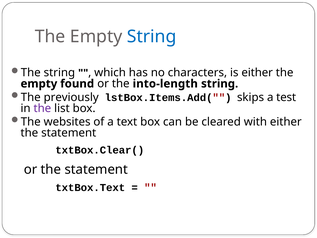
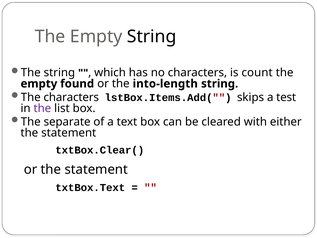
String colour: blue -> black (152, 37)
is either: either -> count (257, 73)
The previously: previously -> characters (71, 97)
websites: websites -> separate (67, 122)
